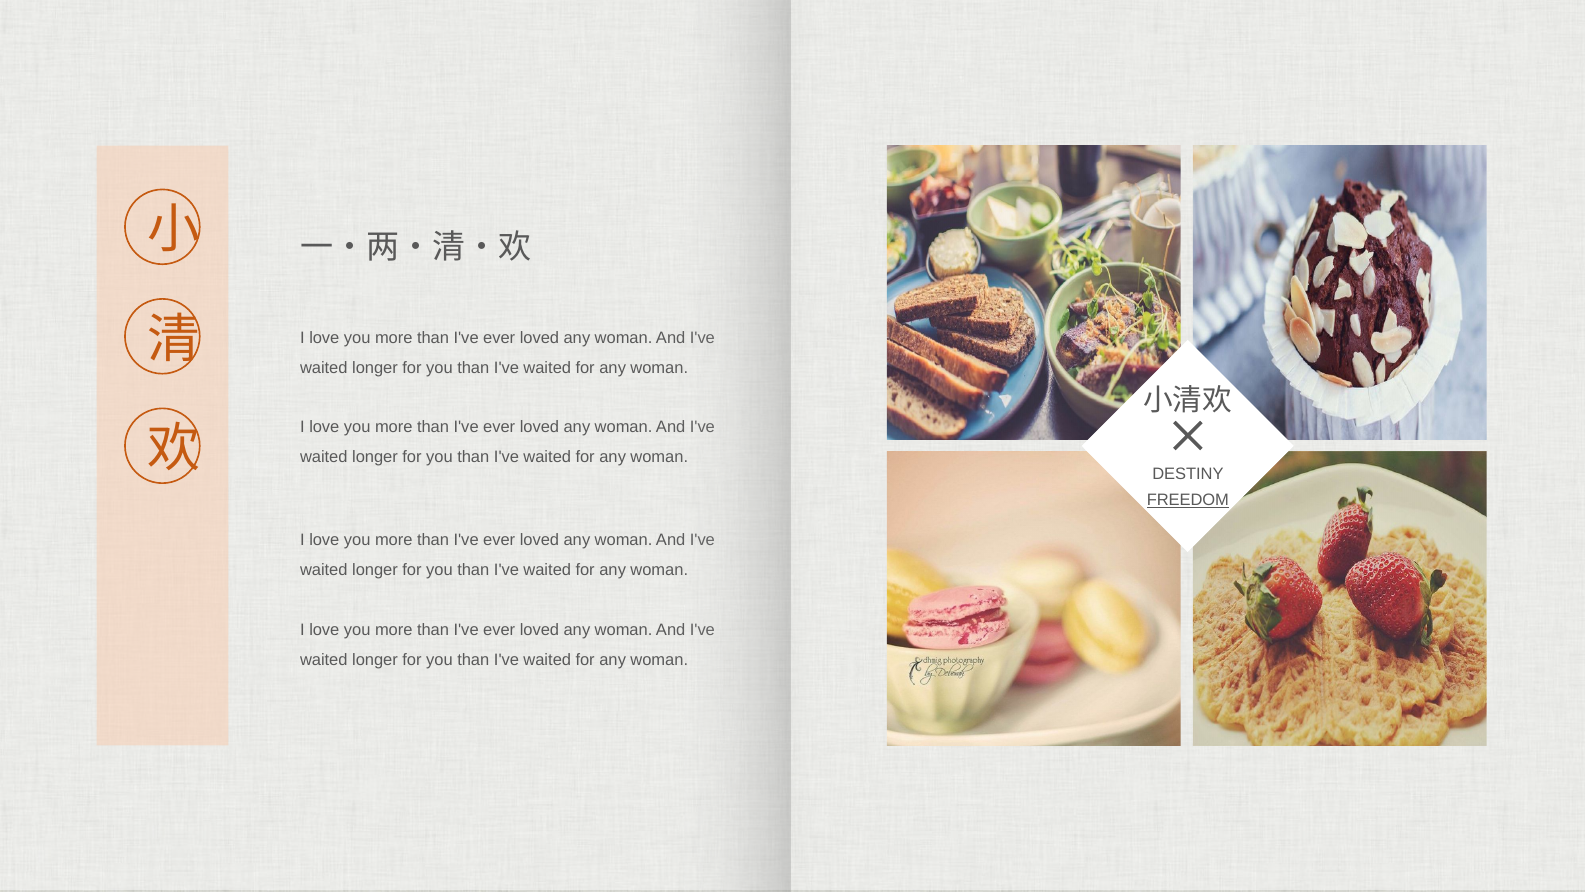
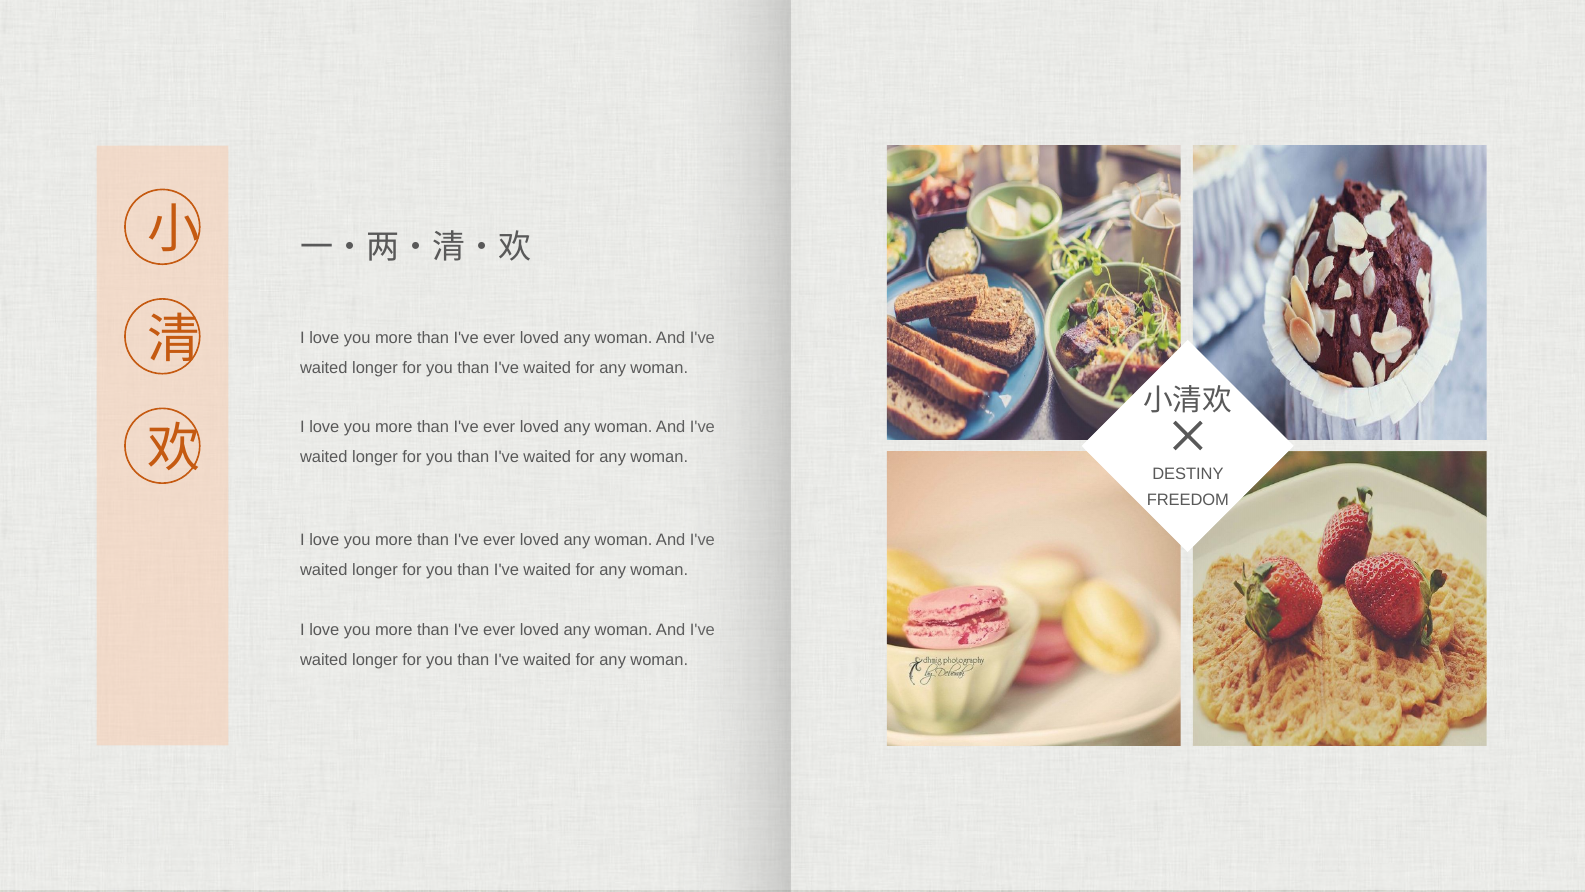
FREEDOM underline: present -> none (1188, 500)
